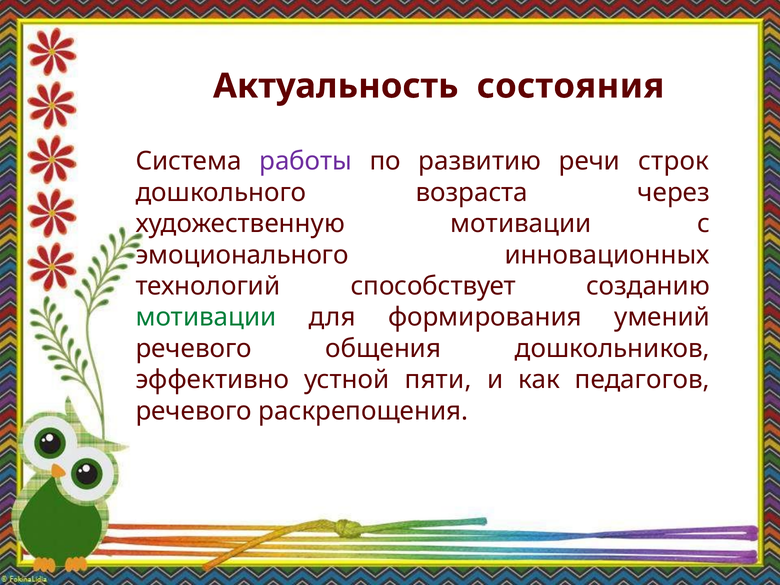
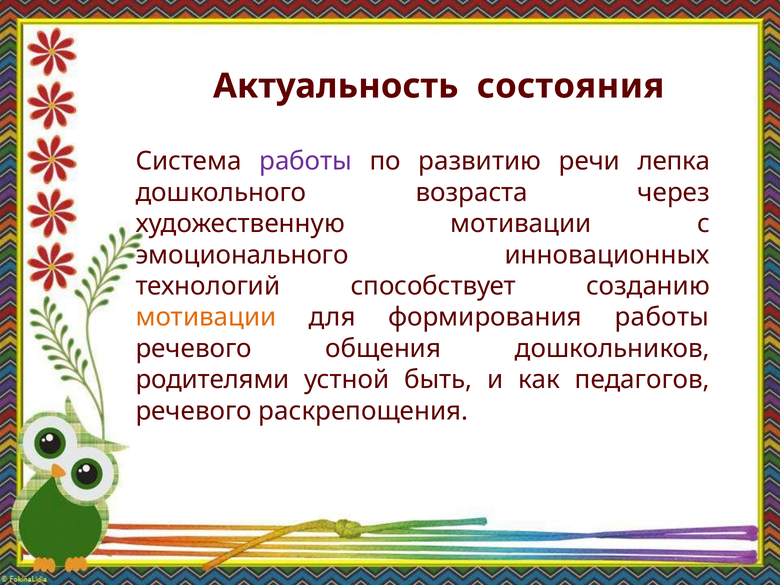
строк: строк -> лепка (674, 161)
мотивации colour: green -> orange (206, 317)
формирования умений: умений -> работы (662, 317)
эффективно: эффективно -> родителями (213, 380)
пяти: пяти -> быть (438, 380)
